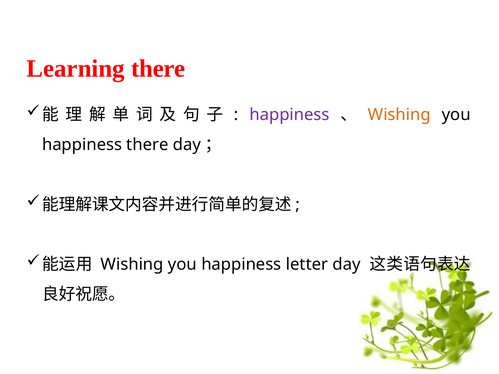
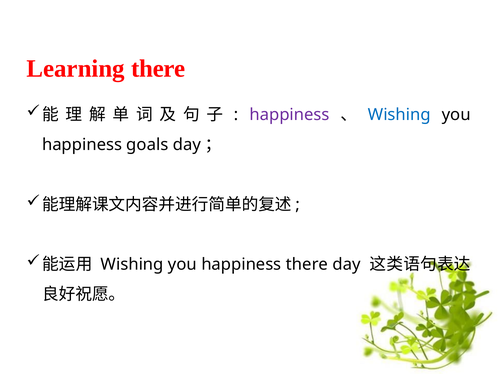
Wishing colour: orange -> blue (399, 115)
happiness there: there -> goals (147, 145)
happiness letter: letter -> there (307, 265)
